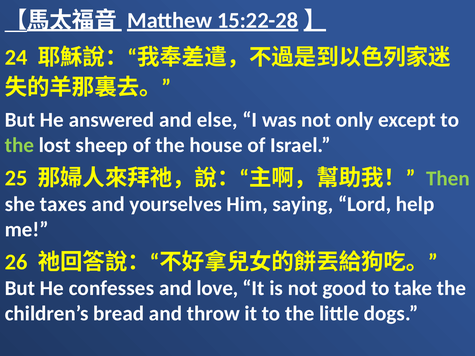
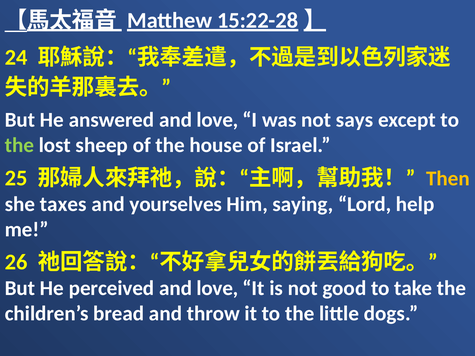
answered and else: else -> love (217, 120)
only: only -> says (355, 120)
Then colour: light green -> yellow (448, 179)
confesses: confesses -> perceived (112, 288)
